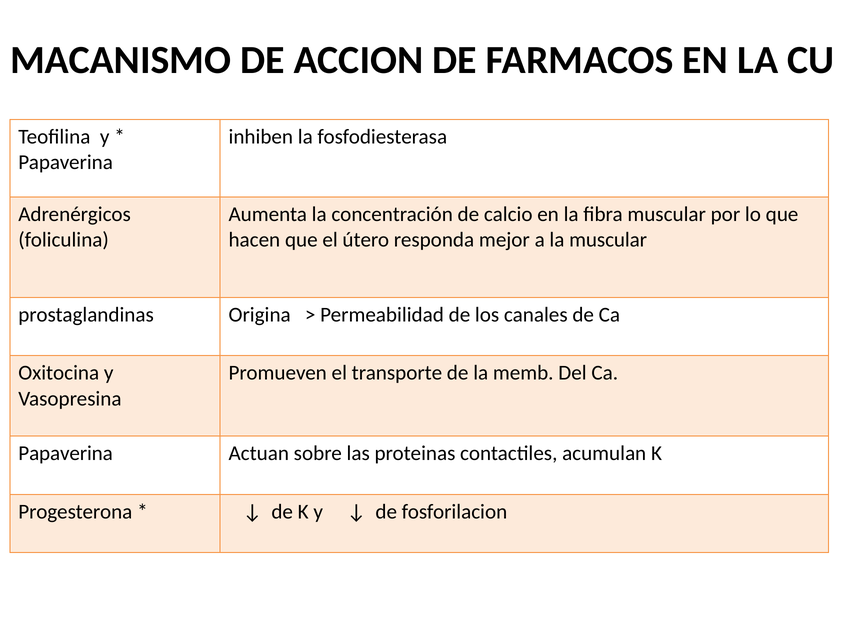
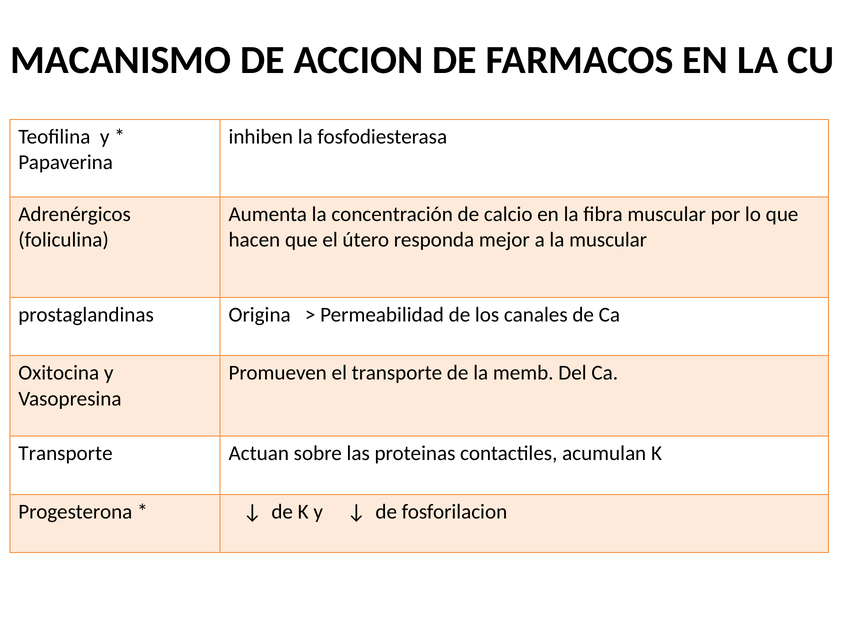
Papaverina: Papaverina -> Transporte (66, 454)
